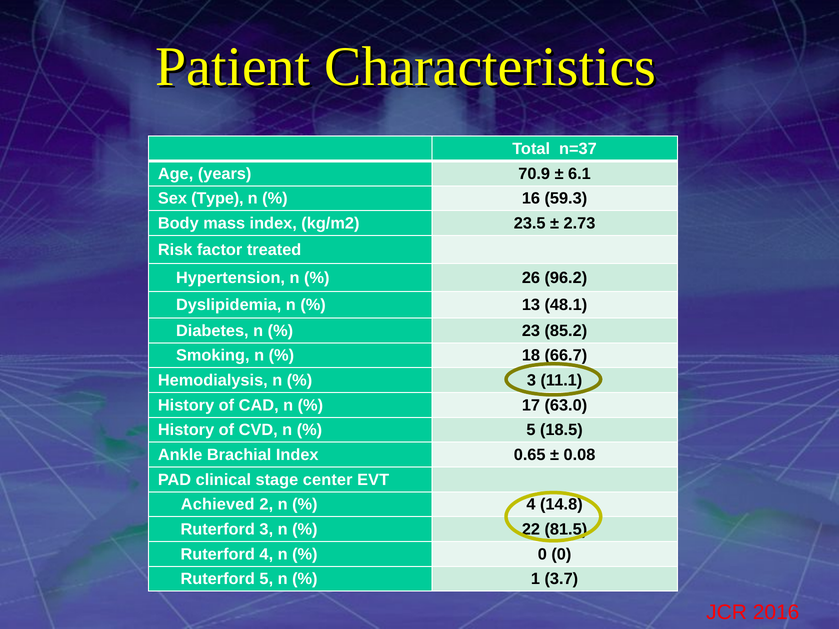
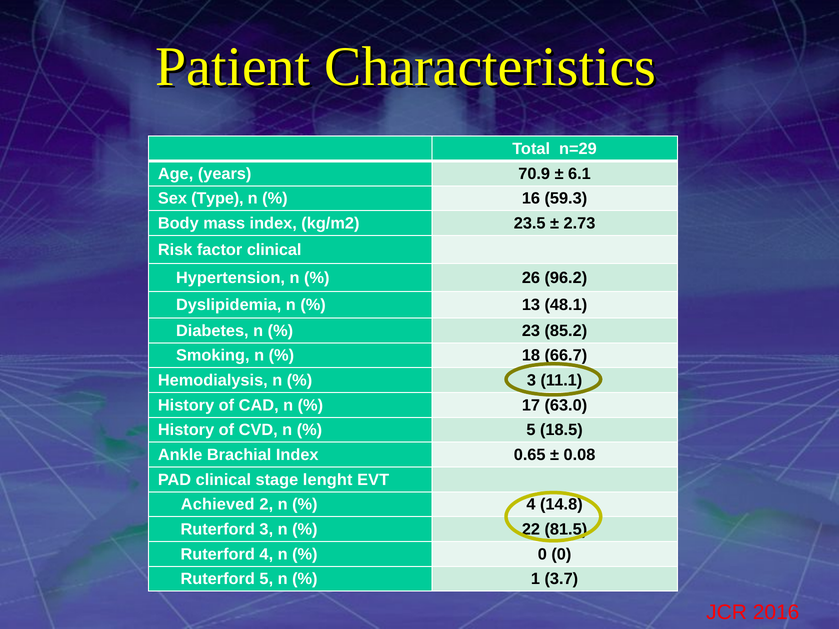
n=37: n=37 -> n=29 (578, 149)
factor treated: treated -> clinical (274, 250)
center: center -> lenght (328, 480)
